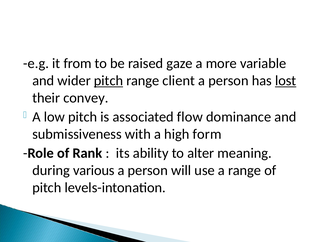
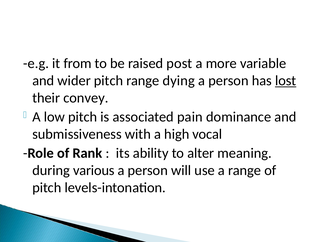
gaze: gaze -> post (179, 64)
pitch underline: present -> none (109, 81)
client: client -> dying (179, 81)
flow: flow -> pain (190, 117)
form: form -> vocal (207, 134)
